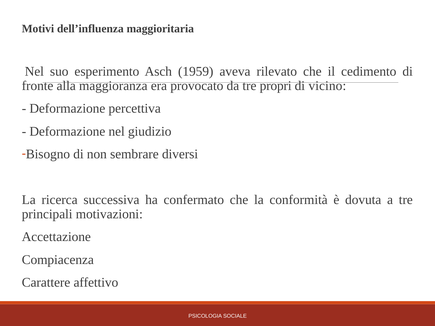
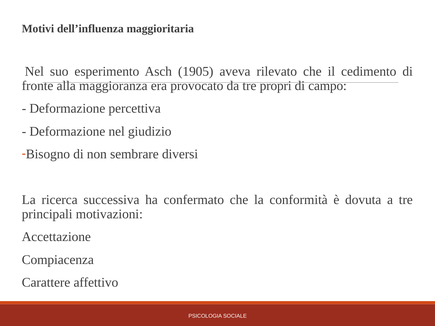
1959: 1959 -> 1905 (196, 71)
vicino: vicino -> campo (327, 86)
